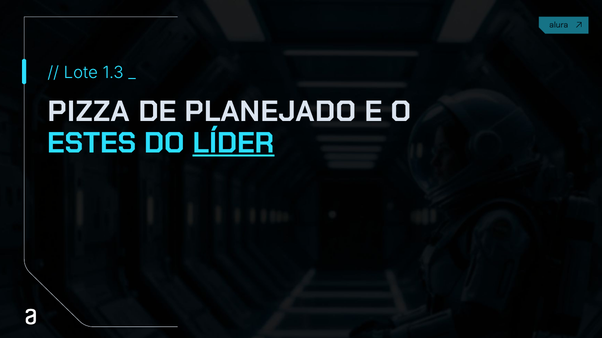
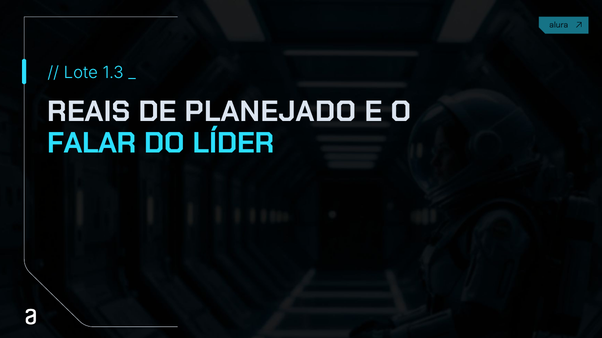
PIZZA: PIZZA -> REAIS (89, 112)
ESTES: ESTES -> FALAR (92, 143)
LÍDER underline: present -> none (234, 143)
